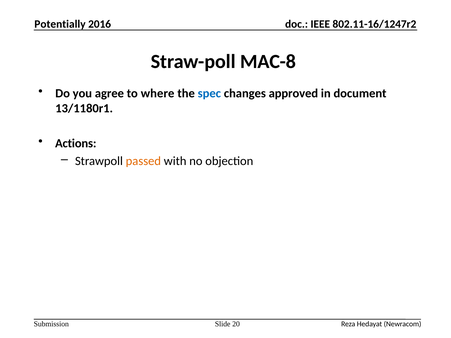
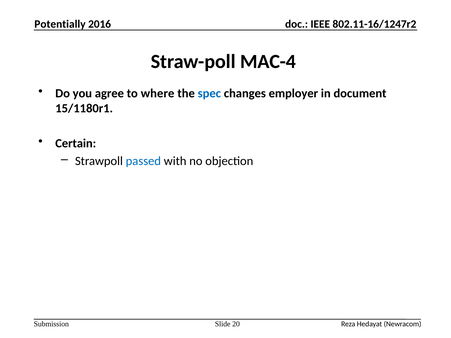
MAC-8: MAC-8 -> MAC-4 (268, 62)
approved: approved -> employer (293, 93)
13/1180r1: 13/1180r1 -> 15/1180r1 (84, 108)
Actions: Actions -> Certain (76, 143)
passed colour: orange -> blue (143, 161)
